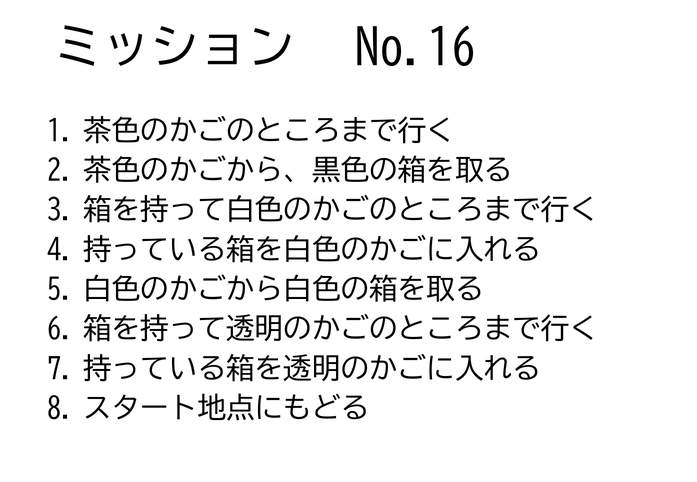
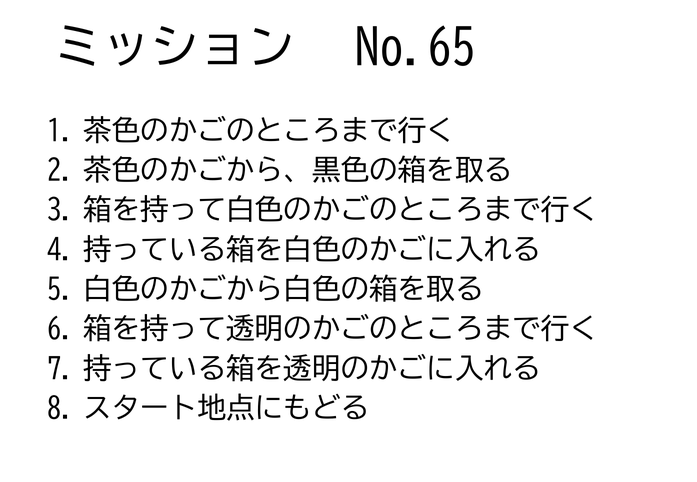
No.16: No.16 -> No.65 (416, 49)
